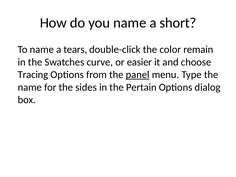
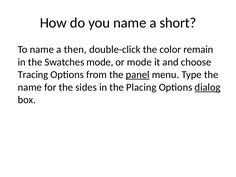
tears: tears -> then (75, 50)
Swatches curve: curve -> mode (100, 62)
or easier: easier -> mode (139, 62)
Pertain: Pertain -> Placing (141, 87)
dialog underline: none -> present (208, 87)
